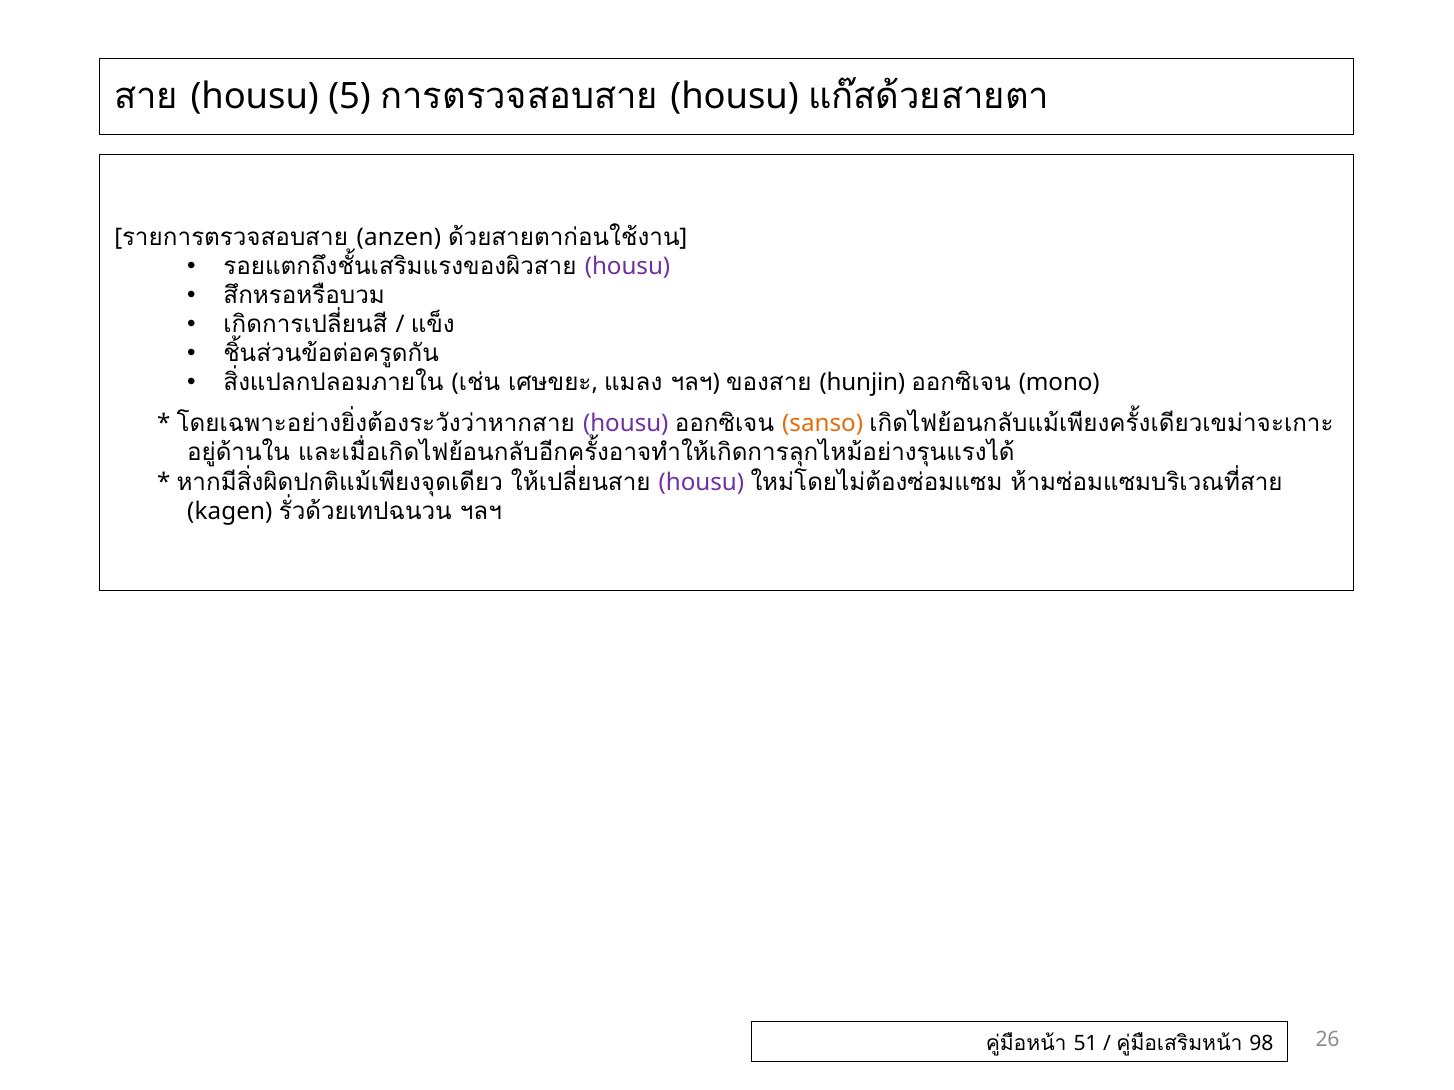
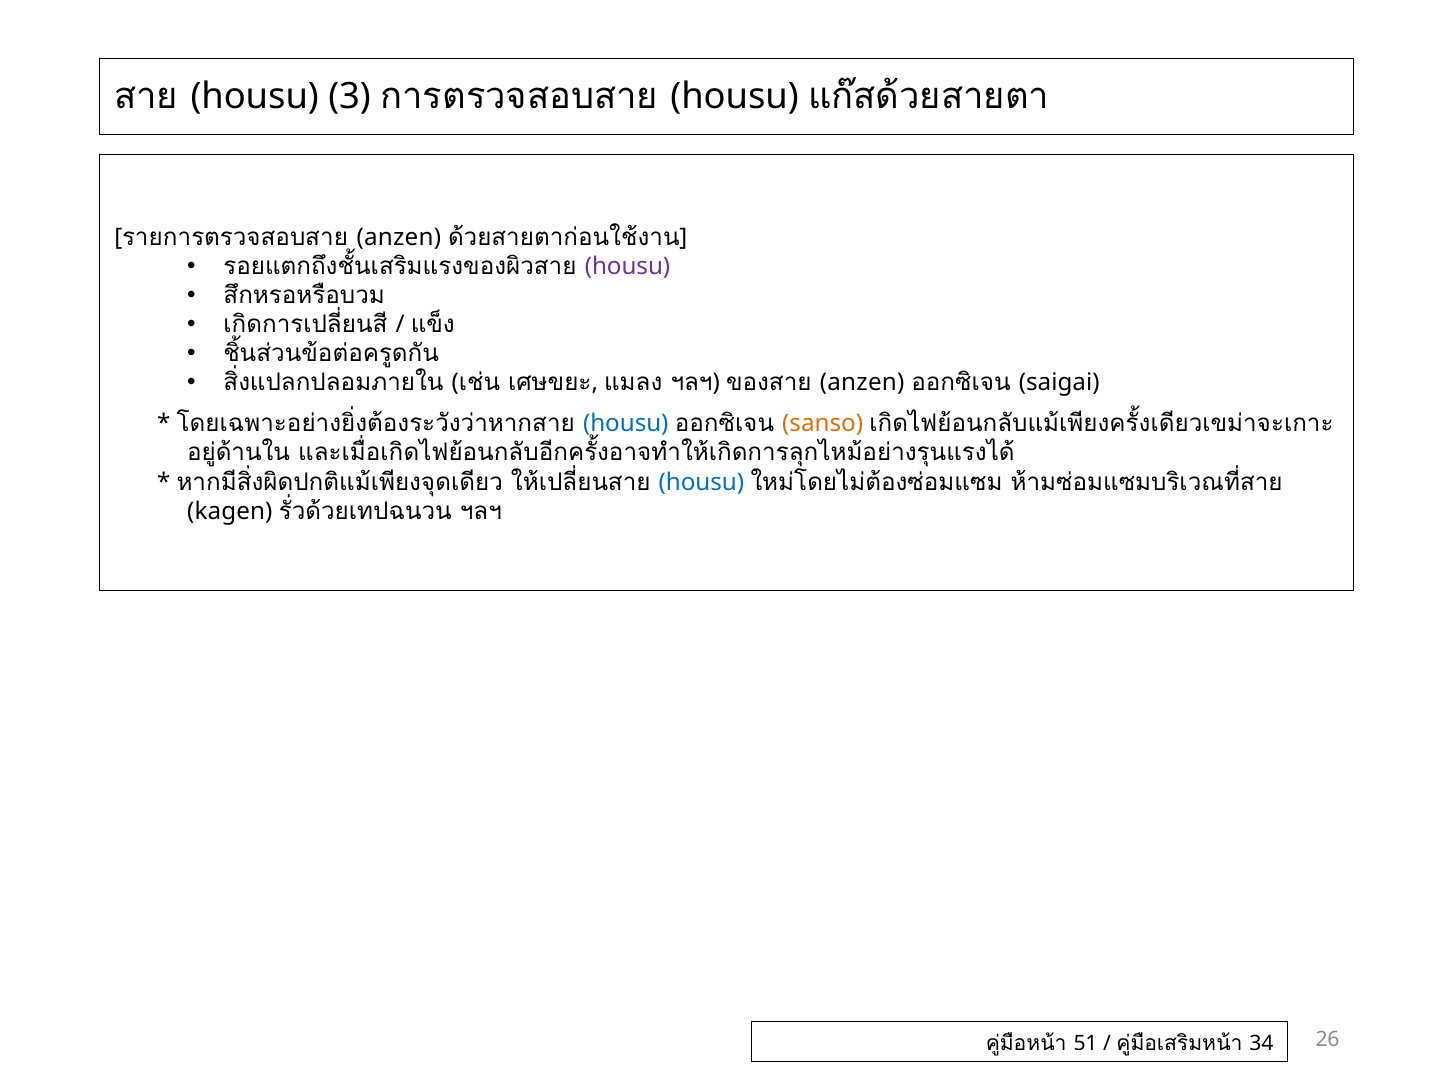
5: 5 -> 3 (350, 96)
hunjin: hunjin -> anzen (862, 383)
mono: mono -> saigai (1059, 383)
housu colour: purple -> blue (626, 424)
housu colour: purple -> blue (701, 482)
98: 98 -> 34 (1262, 1044)
